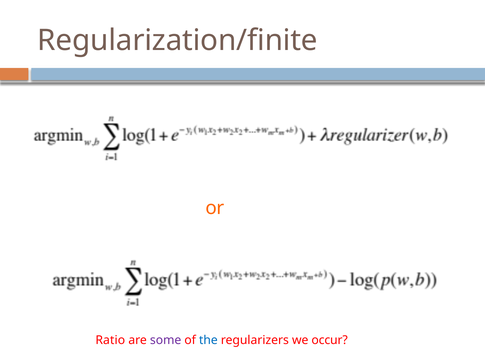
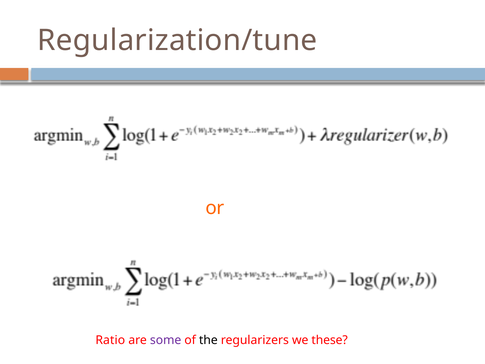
Regularization/finite: Regularization/finite -> Regularization/tune (177, 40)
the colour: blue -> black (208, 340)
occur: occur -> these (330, 340)
